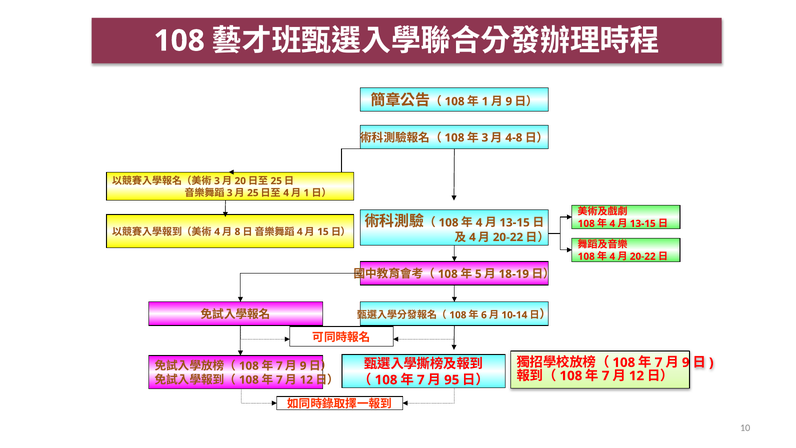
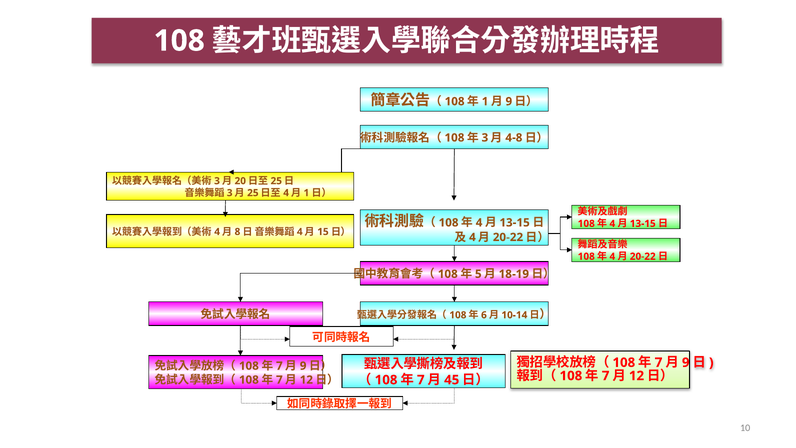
95: 95 -> 45 (452, 380)
